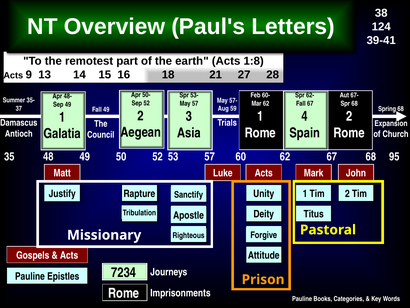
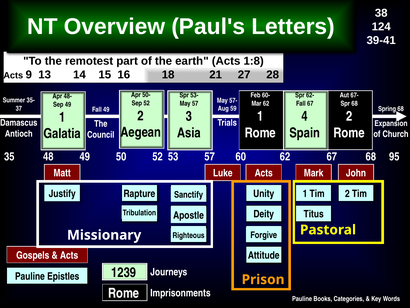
7234: 7234 -> 1239 (124, 272)
